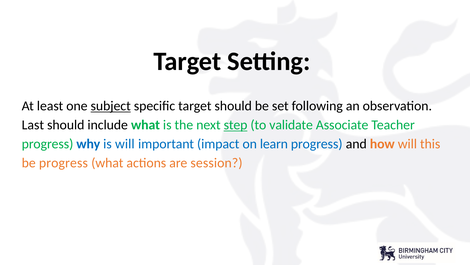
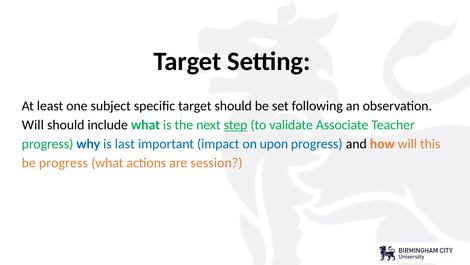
subject underline: present -> none (111, 106)
Last: Last -> Will (33, 125)
is will: will -> last (125, 144)
learn: learn -> upon (274, 144)
